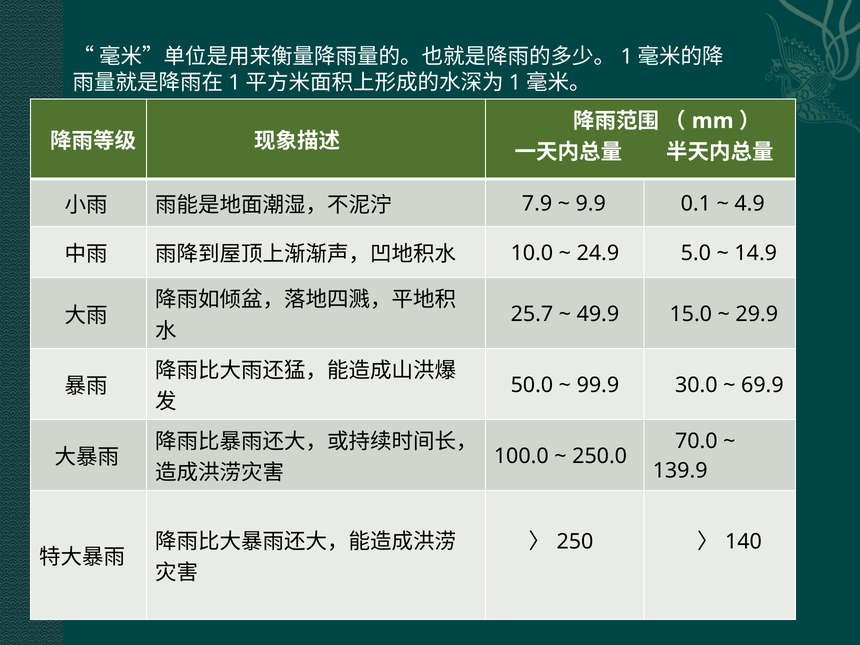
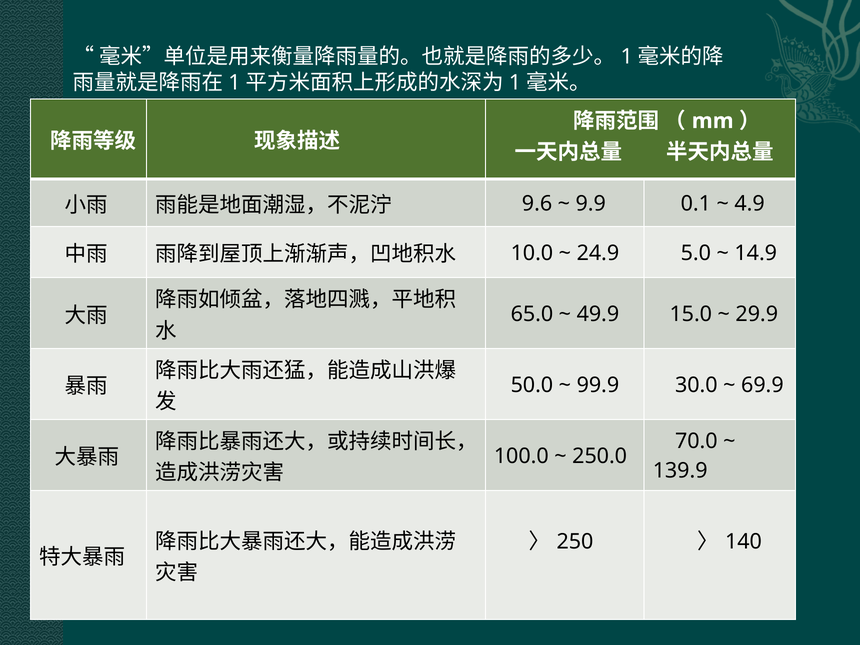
7.9: 7.9 -> 9.6 (537, 204)
25.7: 25.7 -> 65.0 (532, 314)
